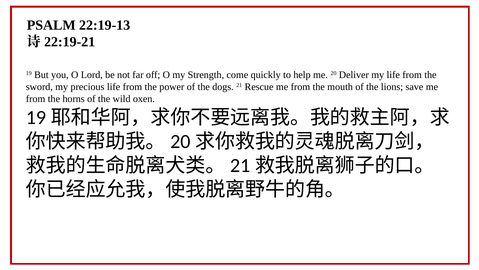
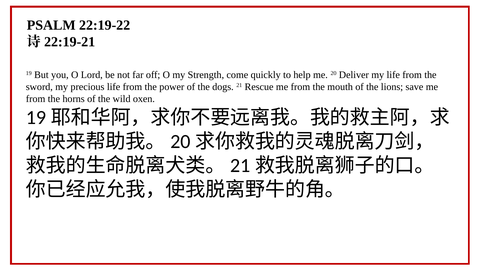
22:19-13: 22:19-13 -> 22:19-22 (105, 25)
